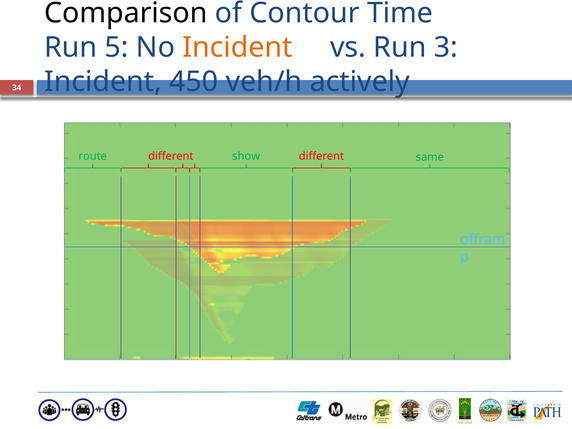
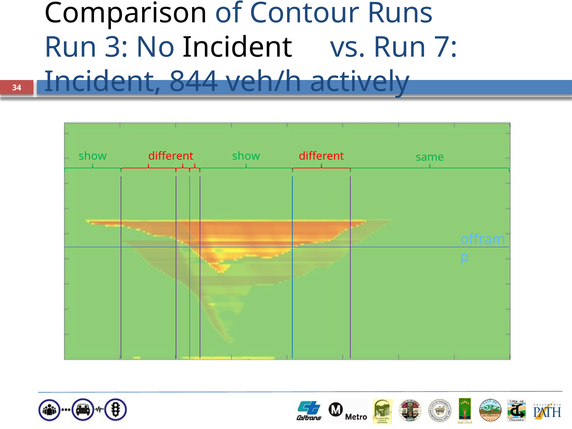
Time: Time -> Runs (400, 13)
5: 5 -> 3 (117, 47)
Incident colour: orange -> black (238, 47)
3: 3 -> 7 (446, 47)
450: 450 -> 844 (194, 82)
route: route -> show (93, 156)
